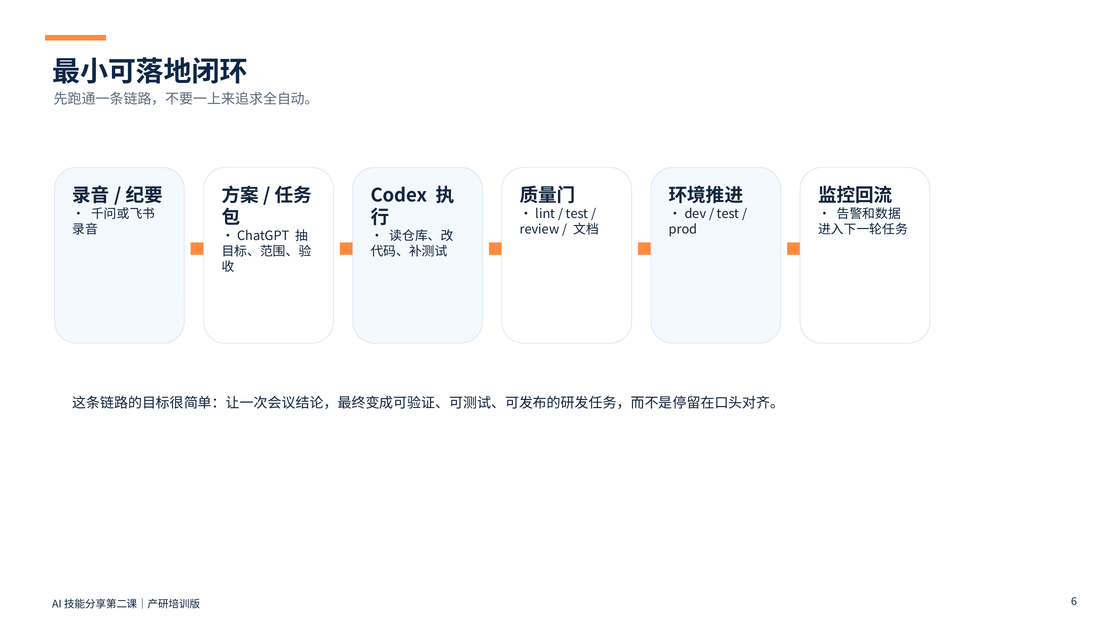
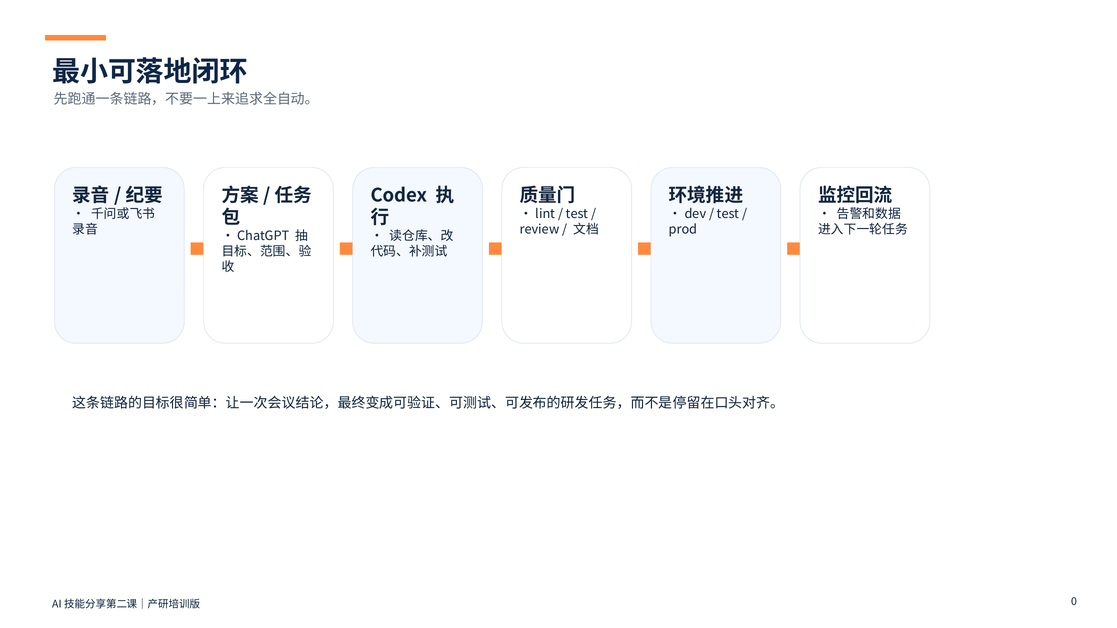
6: 6 -> 0 (1074, 602)
